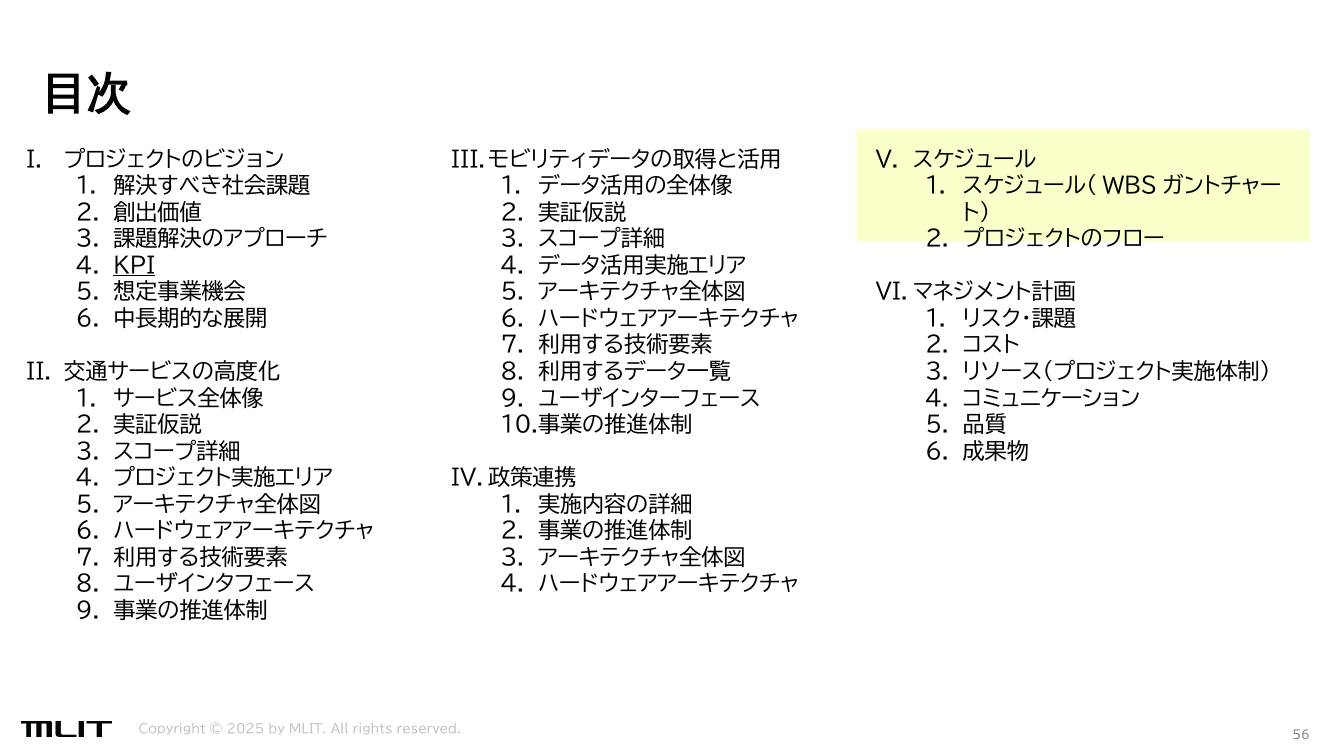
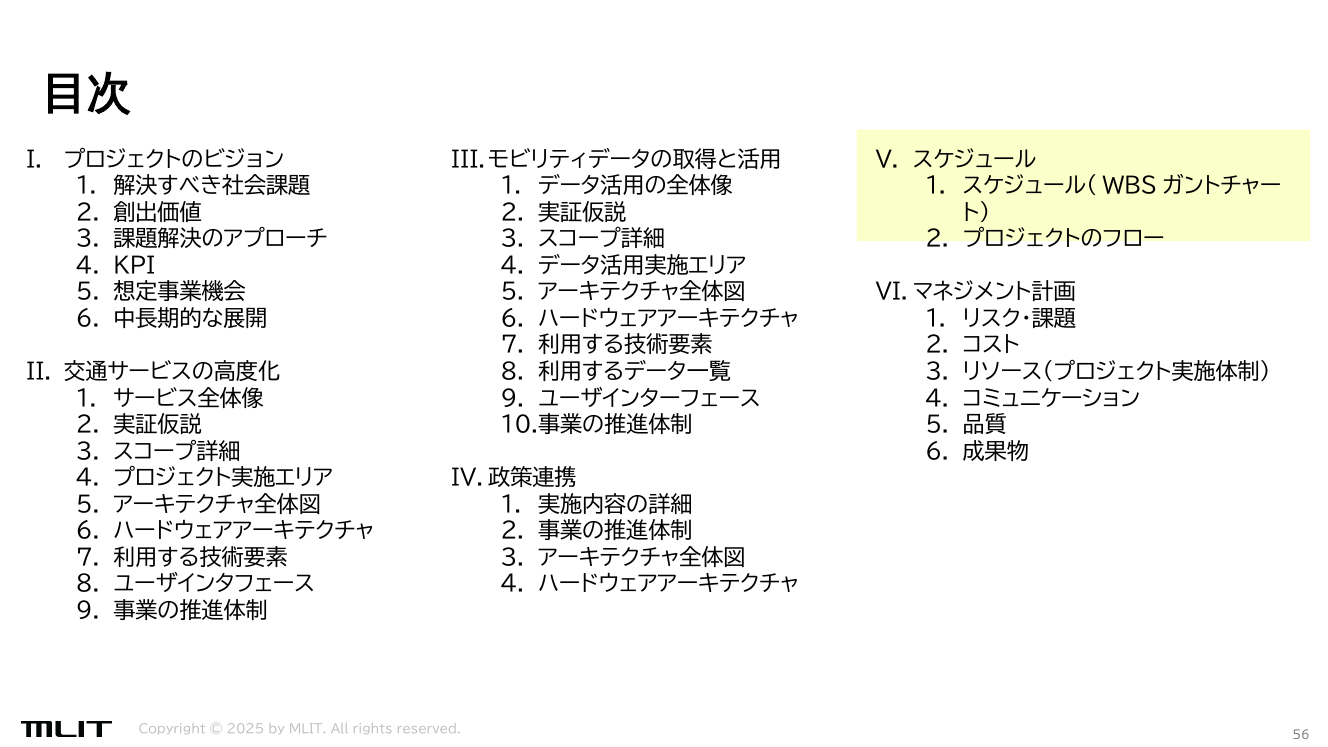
KPI underline: present -> none (134, 266)
